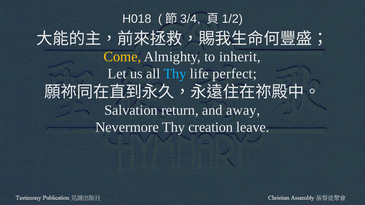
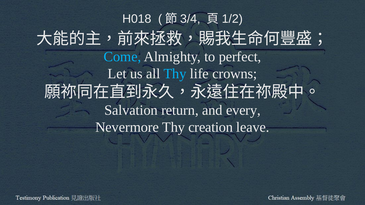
Come colour: yellow -> light blue (122, 57)
inherit: inherit -> perfect (240, 57)
perfect: perfect -> crowns (235, 74)
away: away -> every (243, 110)
